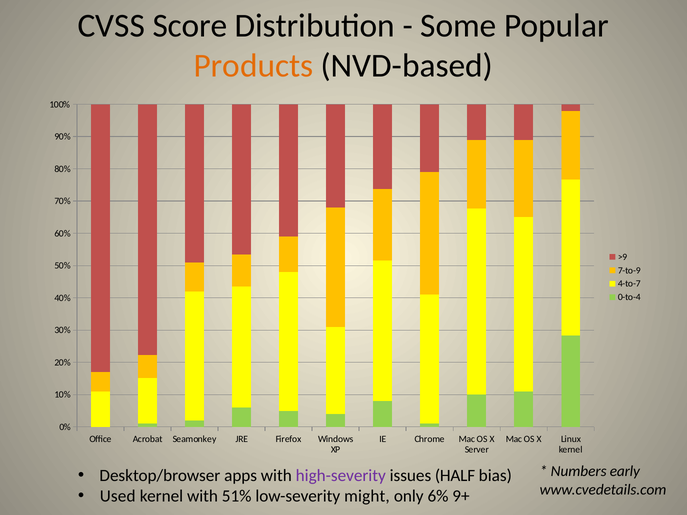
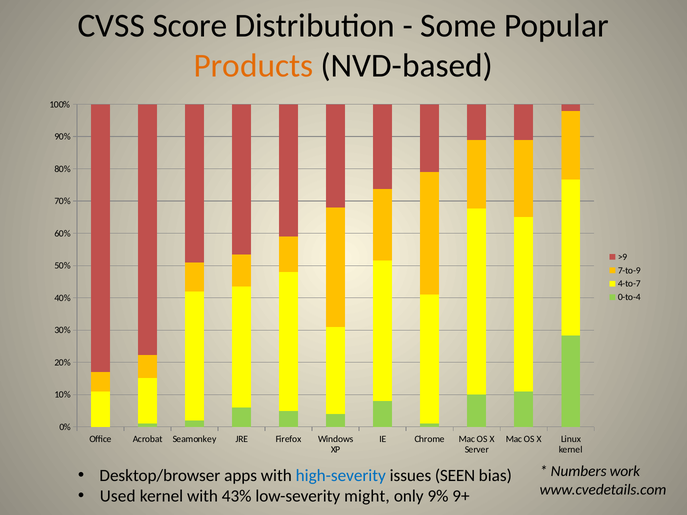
early: early -> work (625, 472)
high-severity colour: purple -> blue (341, 476)
HALF: HALF -> SEEN (455, 476)
51%: 51% -> 43% (237, 496)
6%: 6% -> 9% (438, 496)
